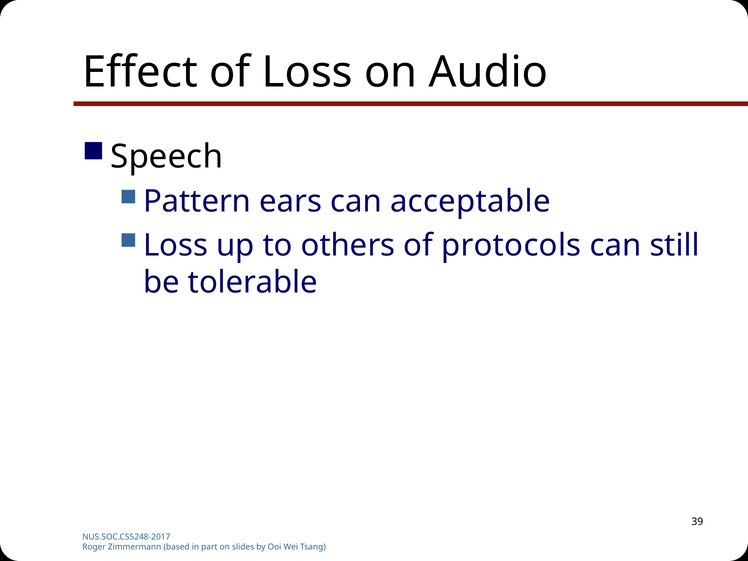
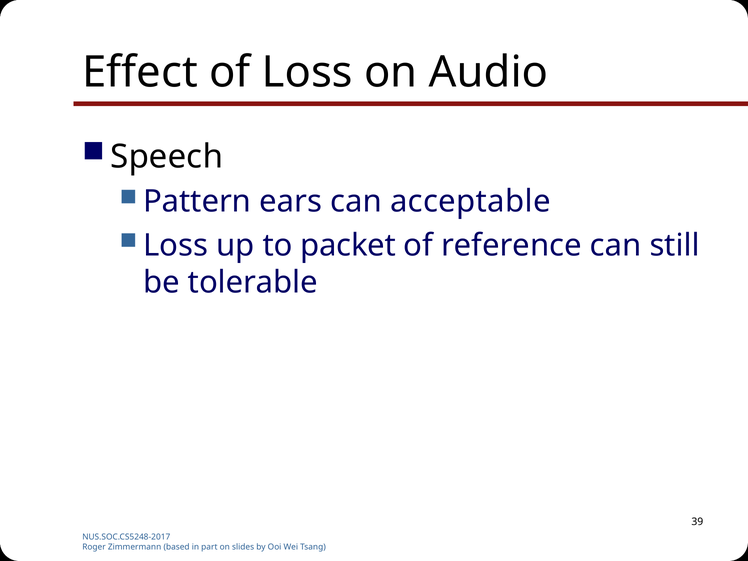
others: others -> packet (348, 245)
protocols: protocols -> reference (511, 245)
